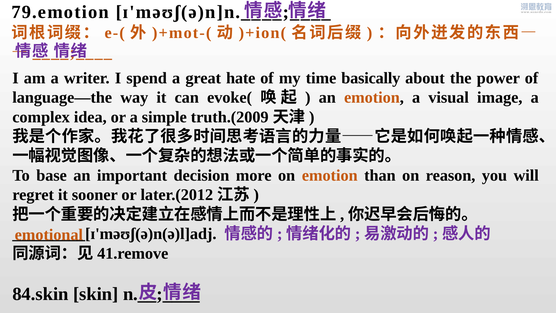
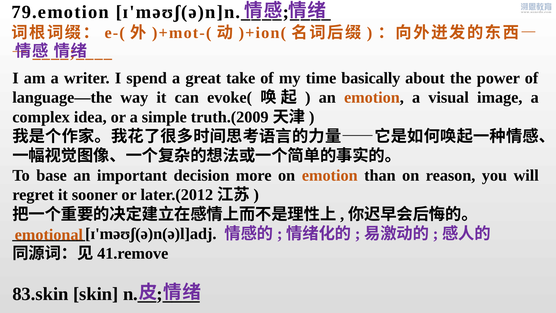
hate: hate -> take (241, 78)
84.skin: 84.skin -> 83.skin (40, 294)
